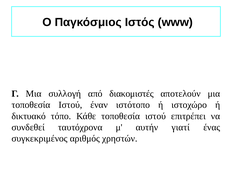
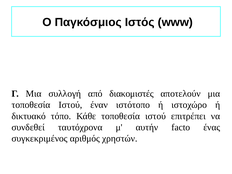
γιατί: γιατί -> facto (181, 127)
